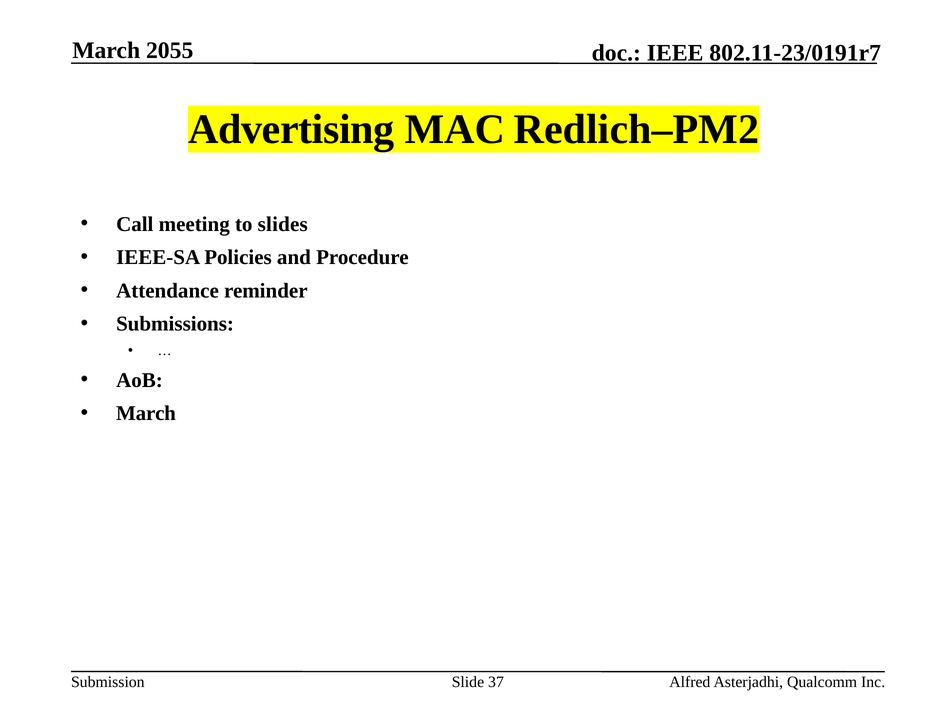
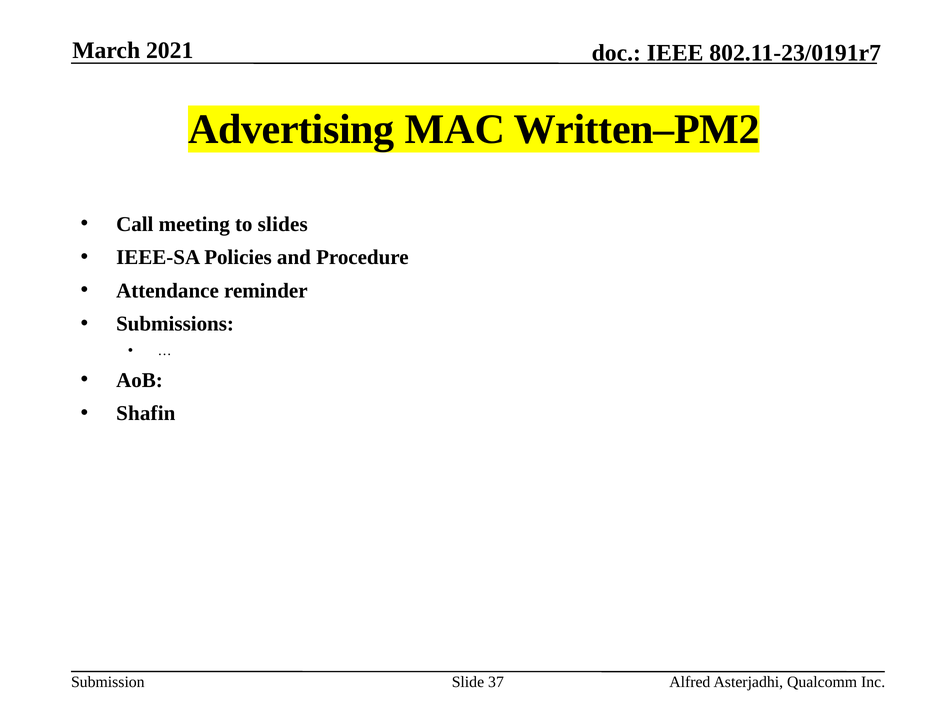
2055: 2055 -> 2021 (170, 50)
Redlich–PM2: Redlich–PM2 -> Written–PM2 (637, 129)
March: March -> Shafin (146, 413)
